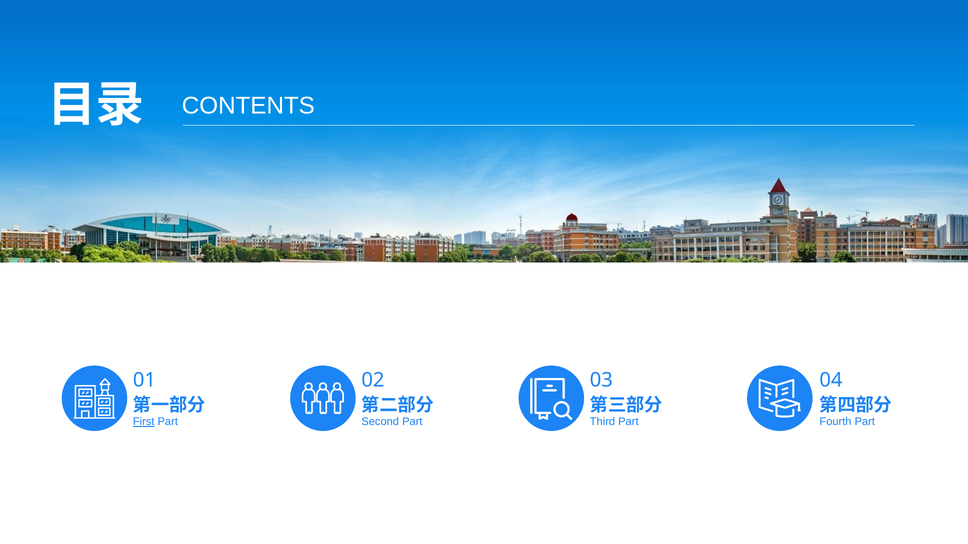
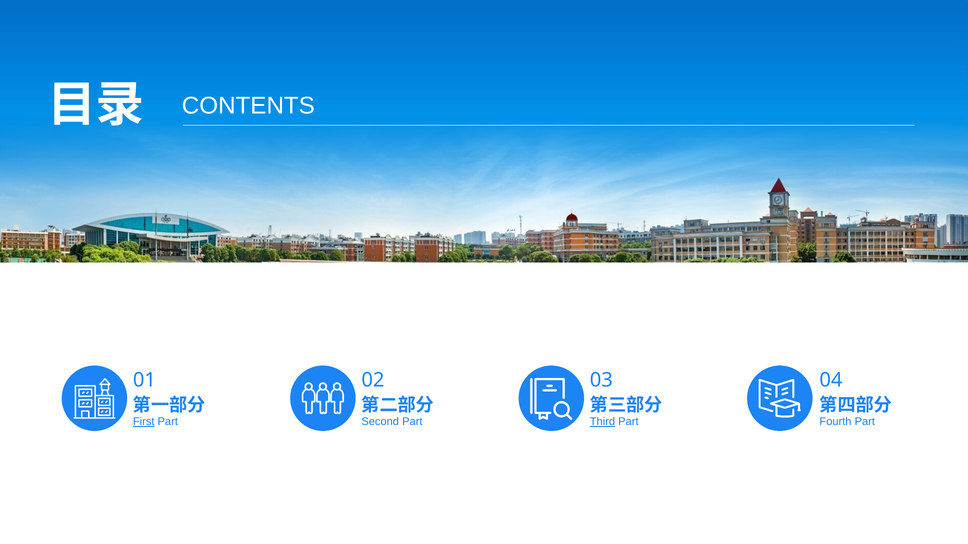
Third underline: none -> present (602, 422)
